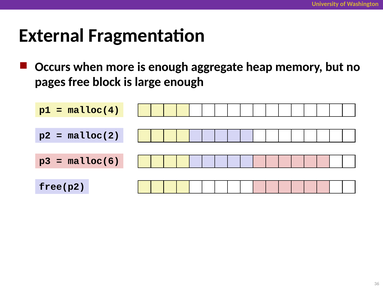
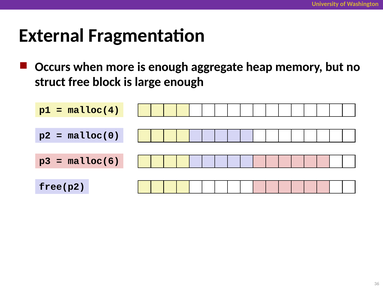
pages: pages -> struct (50, 82)
malloc(2: malloc(2 -> malloc(0 (94, 135)
